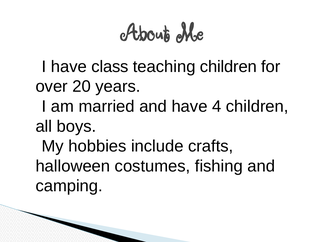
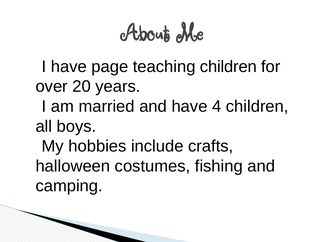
class: class -> page (110, 67)
